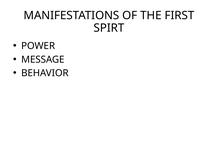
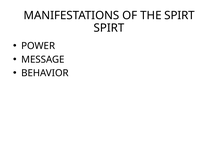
THE FIRST: FIRST -> SPIRT (179, 15)
